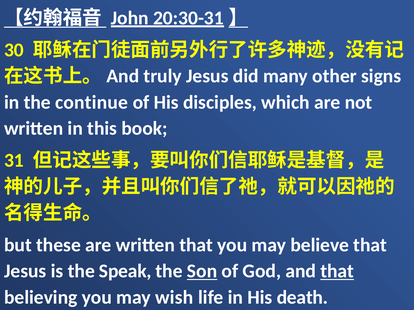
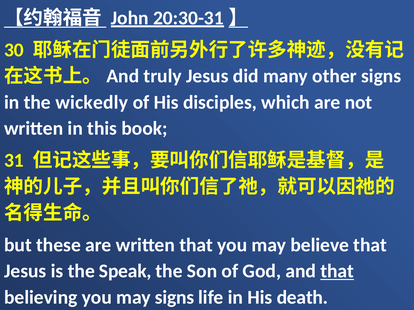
continue: continue -> wickedly (92, 102)
Son underline: present -> none (202, 272)
may wish: wish -> signs (175, 298)
